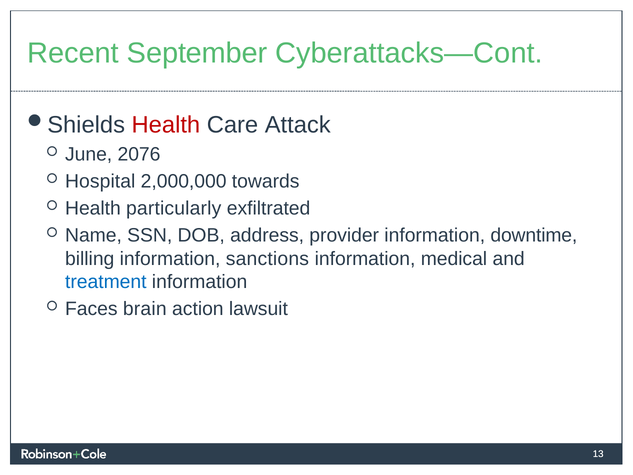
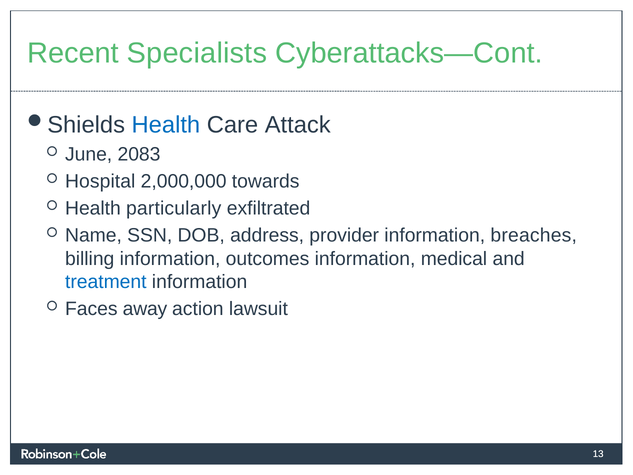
September: September -> Specialists (197, 53)
Health colour: red -> blue (166, 125)
2076: 2076 -> 2083 (139, 154)
downtime: downtime -> breaches (534, 235)
sanctions: sanctions -> outcomes (268, 259)
brain: brain -> away (145, 309)
